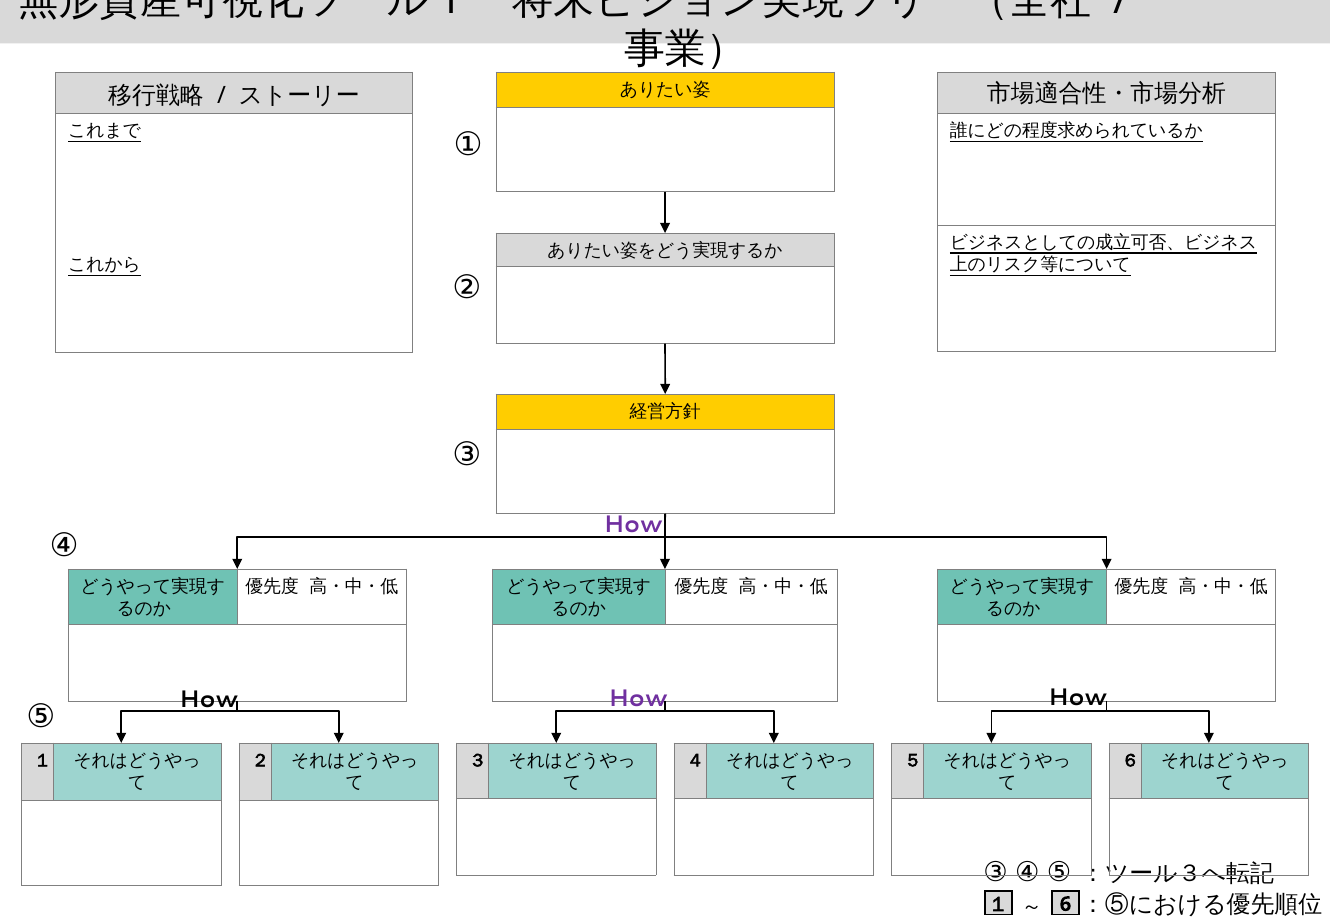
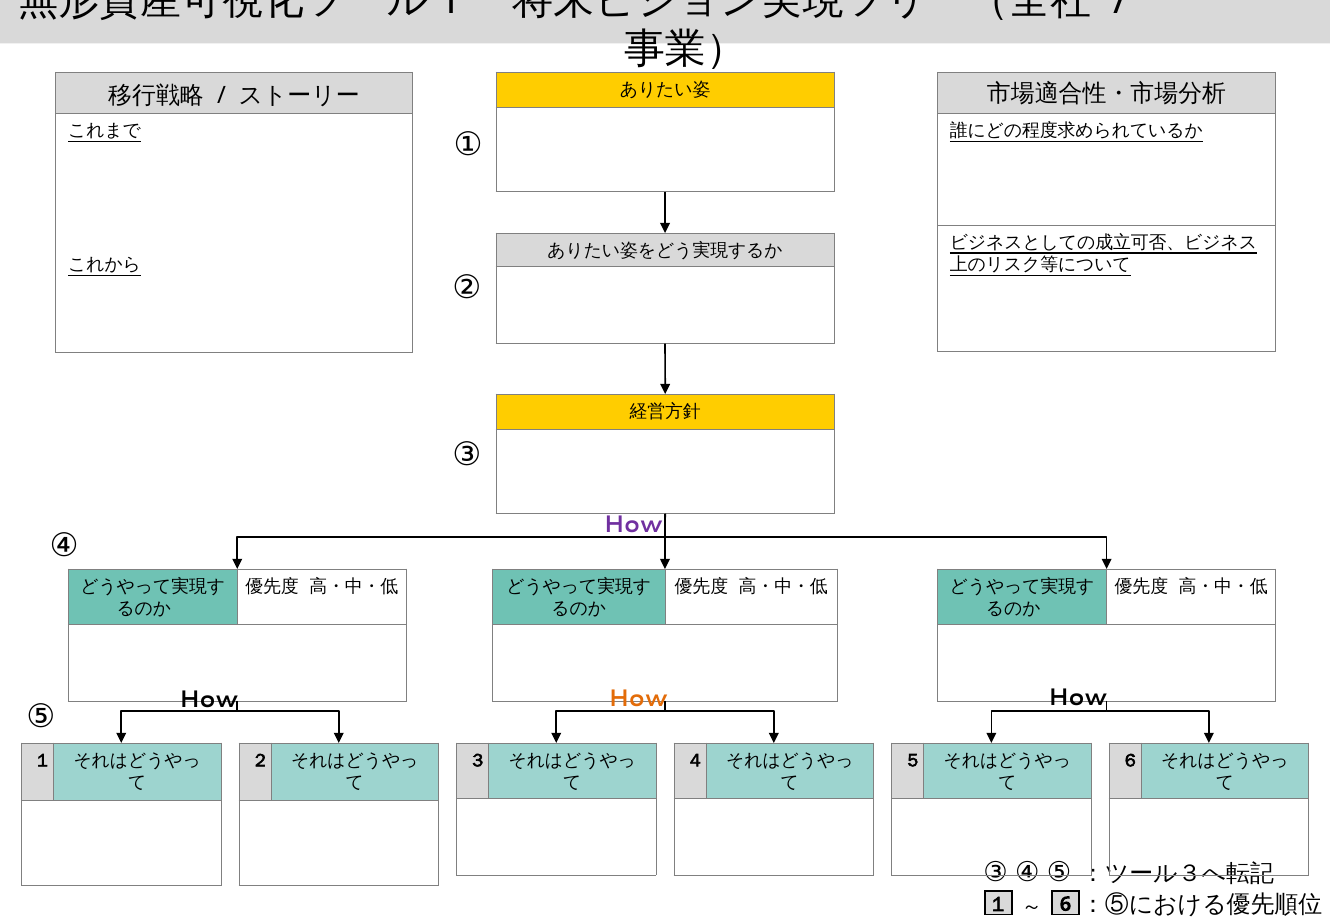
How colour: purple -> orange (638, 698)
